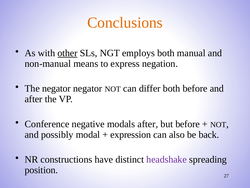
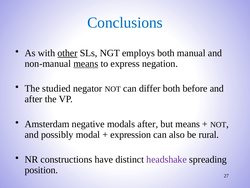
Conclusions colour: orange -> blue (125, 23)
means underline: none -> present (86, 63)
The negator: negator -> studied (56, 88)
Conference: Conference -> Amsterdam (47, 124)
but before: before -> means (188, 124)
back: back -> rural (209, 134)
